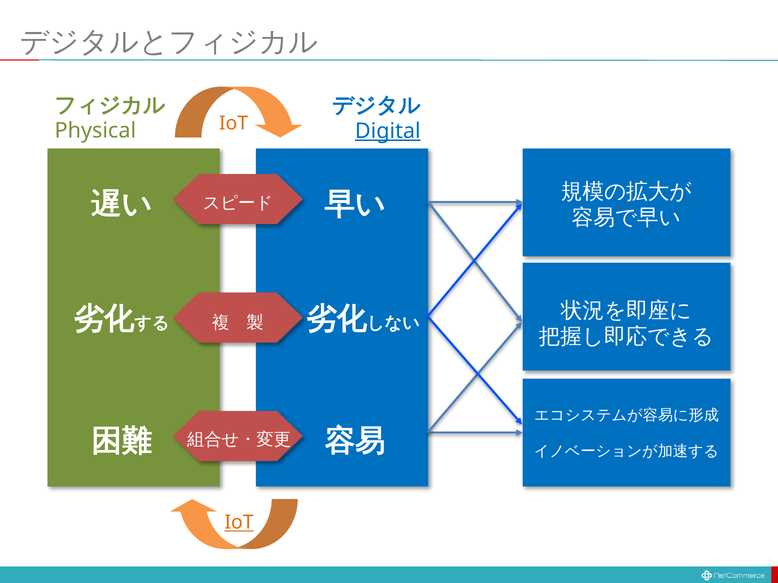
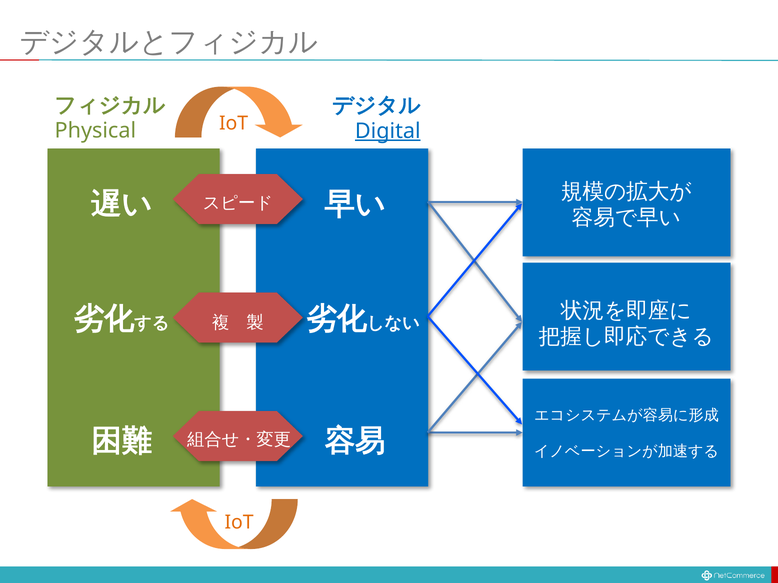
IoT underline: present -> none (239, 523)
